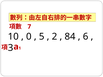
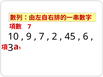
0: 0 -> 9 (29, 37)
5: 5 -> 7 (42, 37)
84: 84 -> 45 (70, 37)
